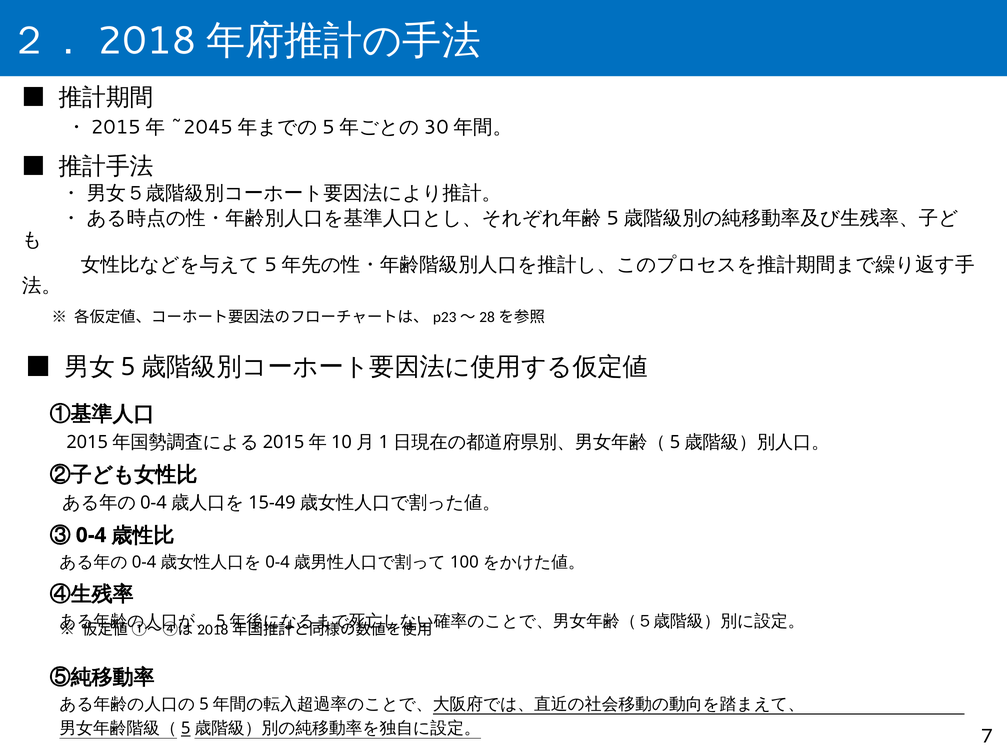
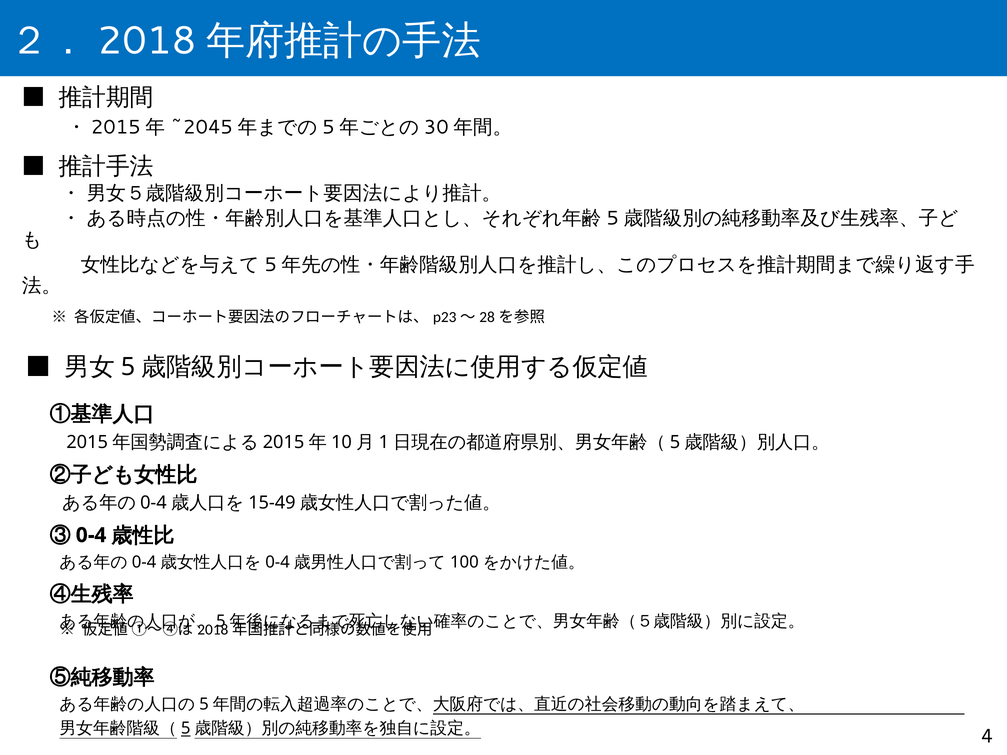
7: 7 -> 4 (987, 737)
